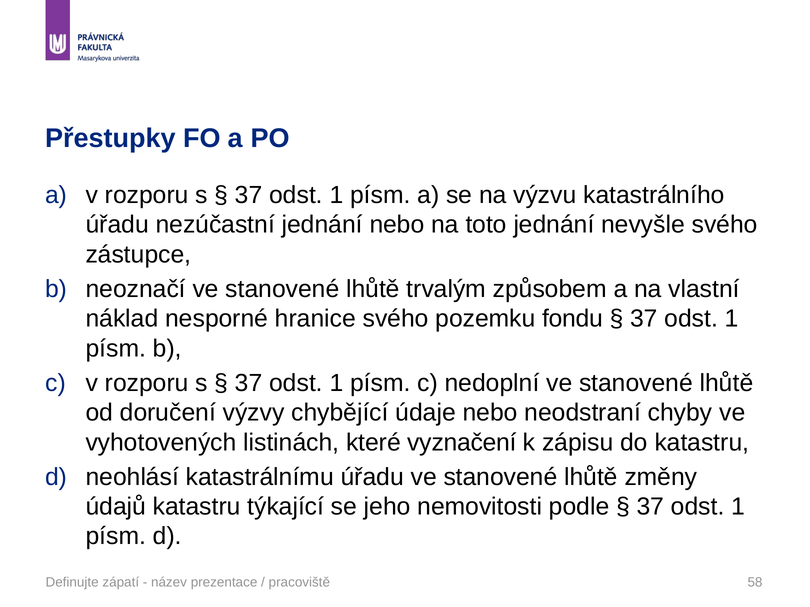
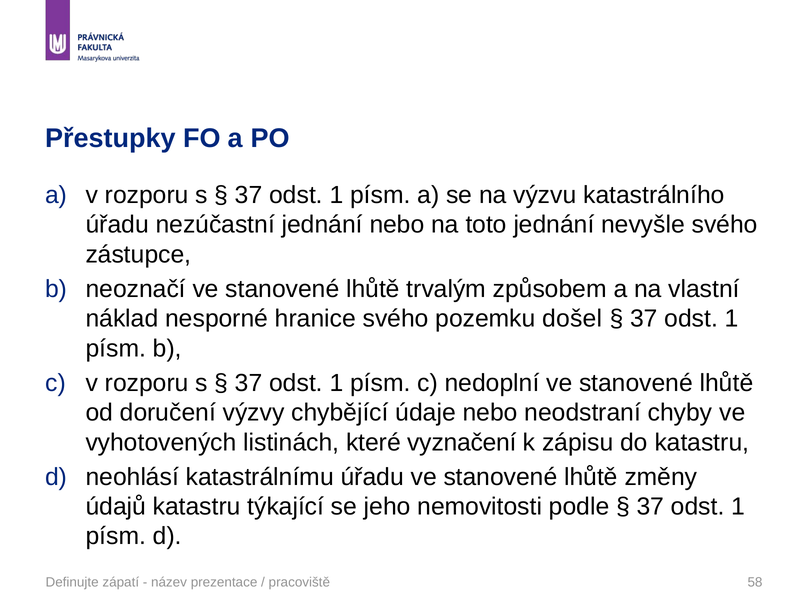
fondu: fondu -> došel (572, 319)
